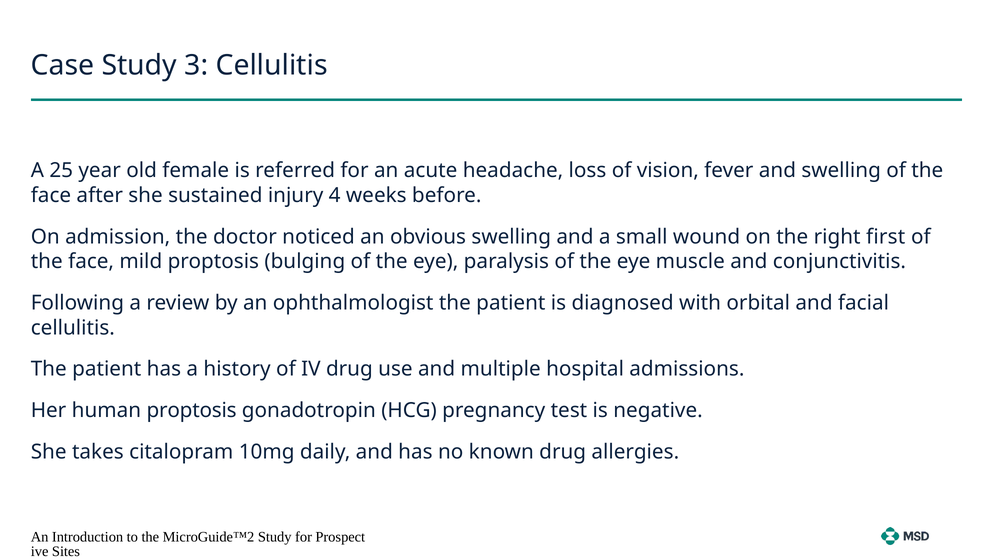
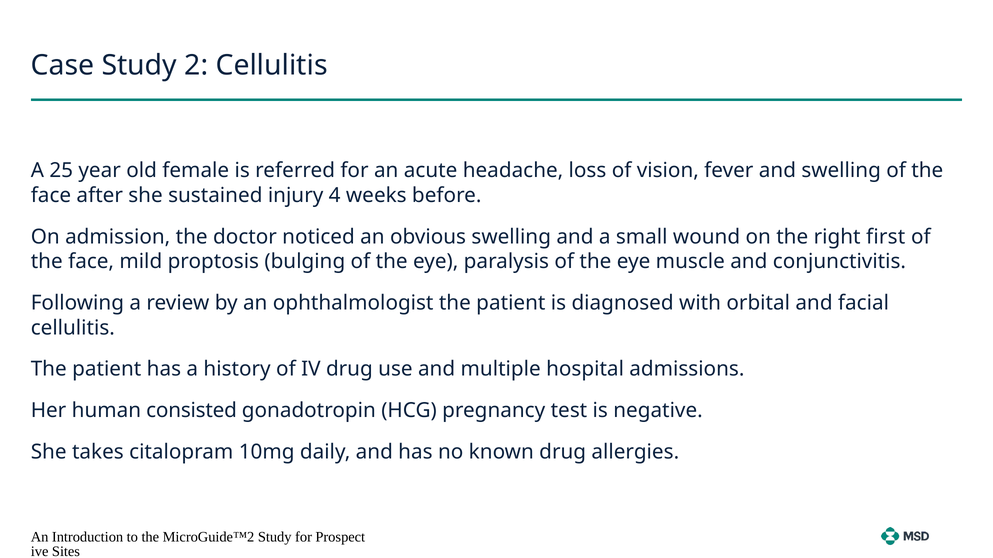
3: 3 -> 2 (196, 65)
human proptosis: proptosis -> consisted (192, 411)
